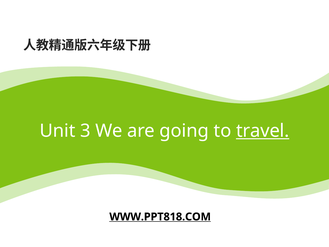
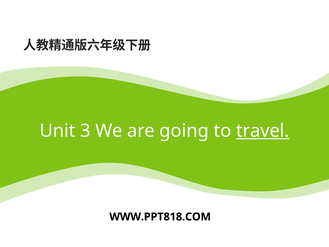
WWW.PPT818.COM underline: present -> none (160, 217)
